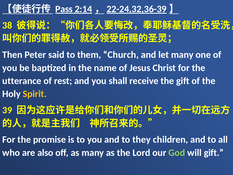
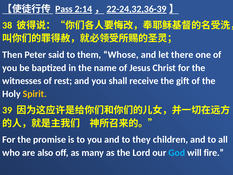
Church: Church -> Whose (121, 55)
let many: many -> there (182, 55)
utterance: utterance -> witnesses (22, 81)
God colour: light green -> light blue (177, 152)
will gift: gift -> fire (214, 152)
